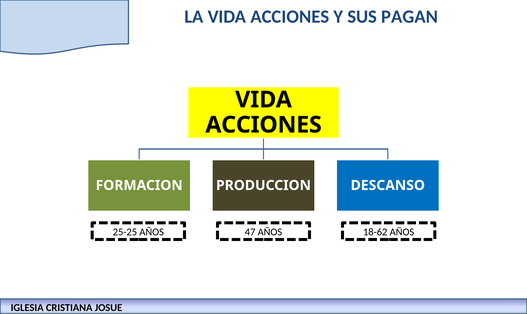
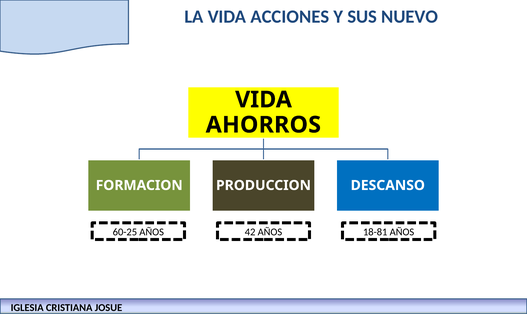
PAGAN: PAGAN -> NUEVO (410, 17)
ACCIONES: ACCIONES -> AHORROS (263, 125)
25-25: 25-25 -> 60-25 (125, 232)
47: 47 -> 42 (250, 232)
18-62: 18-62 -> 18-81 (375, 232)
